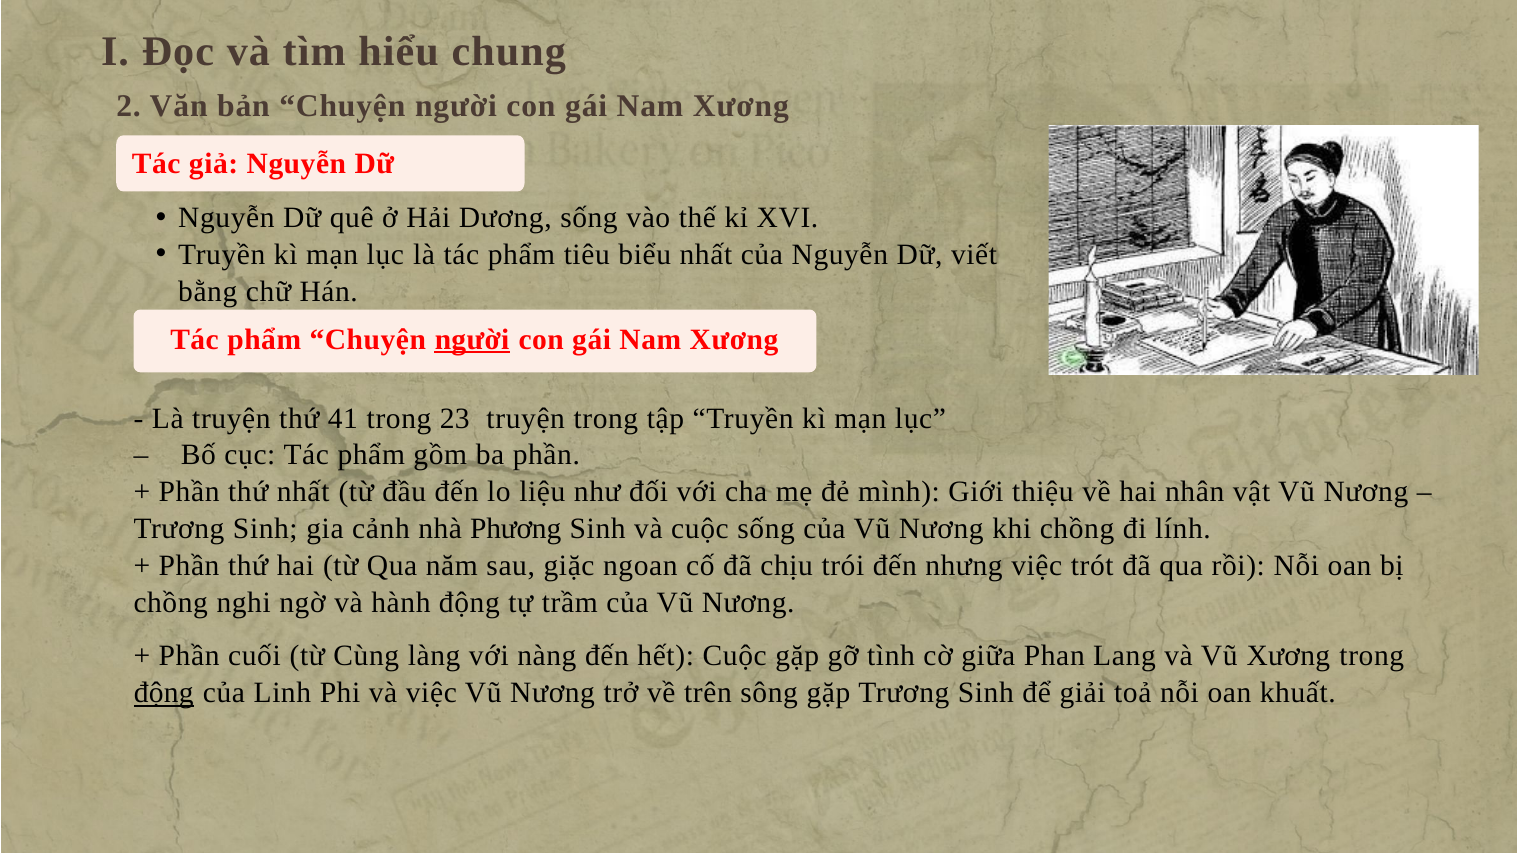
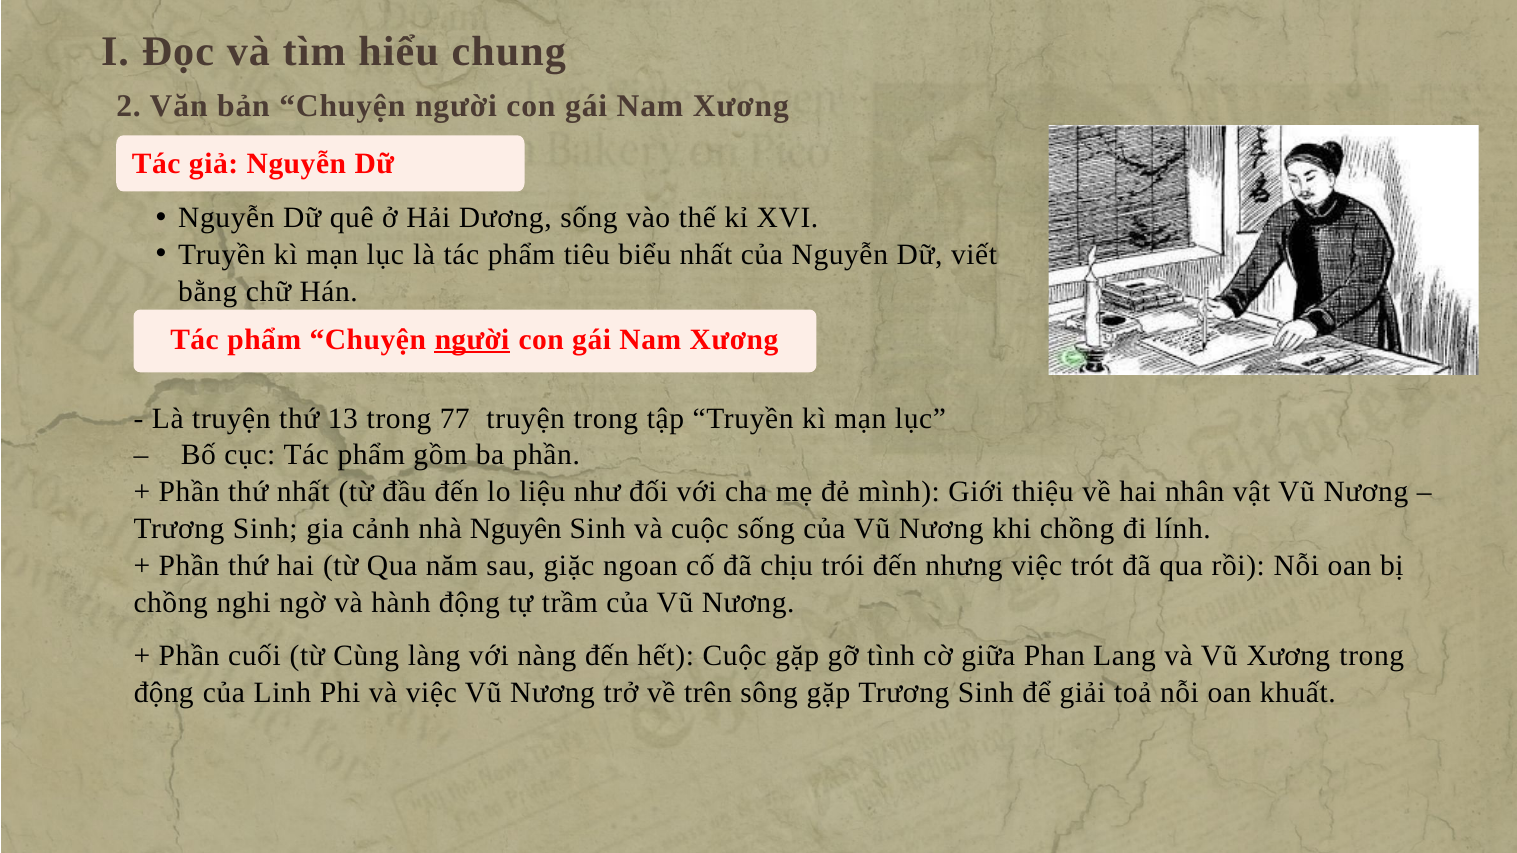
41: 41 -> 13 (343, 418)
23: 23 -> 77 (455, 418)
Phương: Phương -> Nguyên (516, 529)
động underline: present -> none (164, 693)
